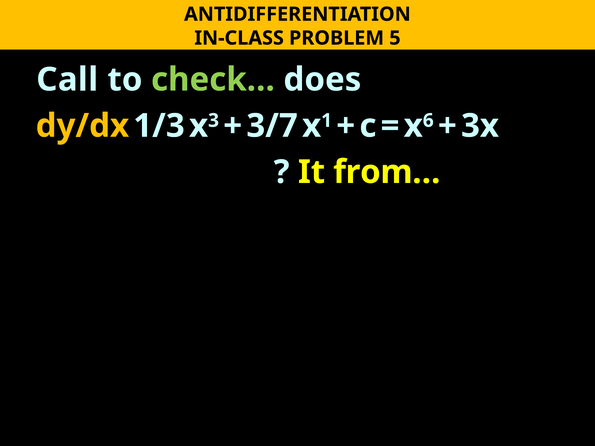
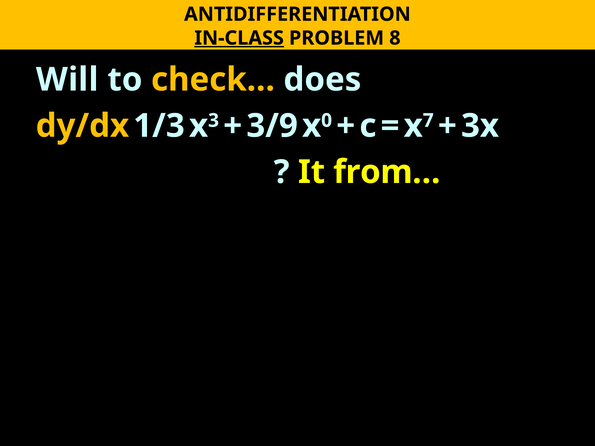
IN-CLASS underline: none -> present (239, 38)
5: 5 -> 8 (395, 38)
Call: Call -> Will (67, 80)
check… colour: light green -> yellow (213, 80)
3/7: 3/7 -> 3/9 (272, 126)
1: 1 -> 0 (327, 121)
6: 6 -> 7 (428, 121)
